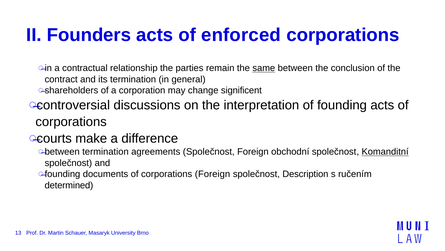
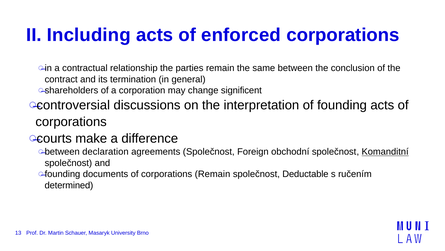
Founders: Founders -> Including (89, 35)
same underline: present -> none (264, 68)
termination: termination -> declaration (105, 151)
corporations Foreign: Foreign -> Remain (213, 174)
Description: Description -> Deductable (305, 174)
